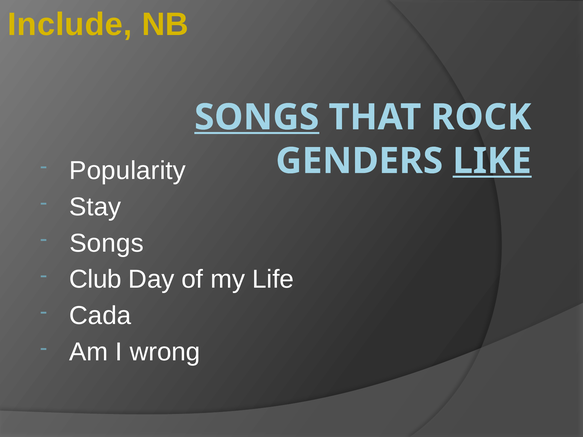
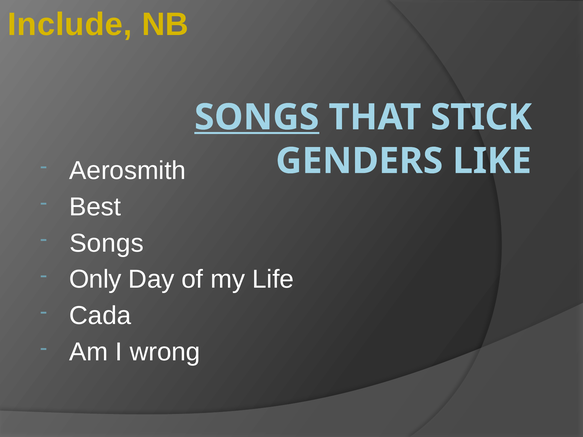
ROCK: ROCK -> STICK (481, 117)
LIKE underline: present -> none (492, 161)
Popularity: Popularity -> Aerosmith (128, 171)
Stay: Stay -> Best (95, 207)
Club: Club -> Only (95, 280)
